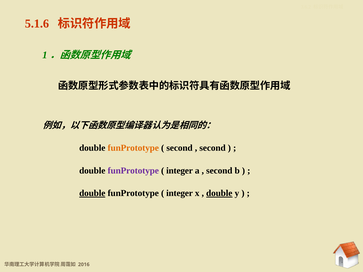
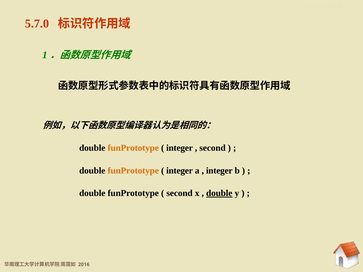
5.1.6: 5.1.6 -> 5.7.0 (37, 24)
second: second -> integer (180, 148)
funPrototype colour: purple -> orange (133, 171)
second: second -> integer (219, 171)
double underline: present -> none (92, 193)
integer: integer -> second (180, 193)
